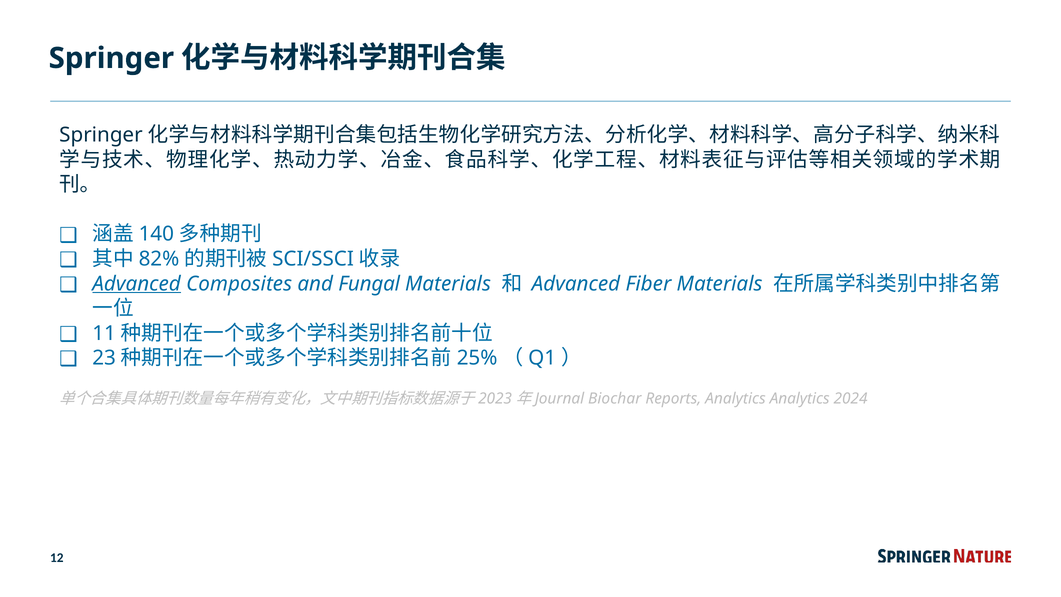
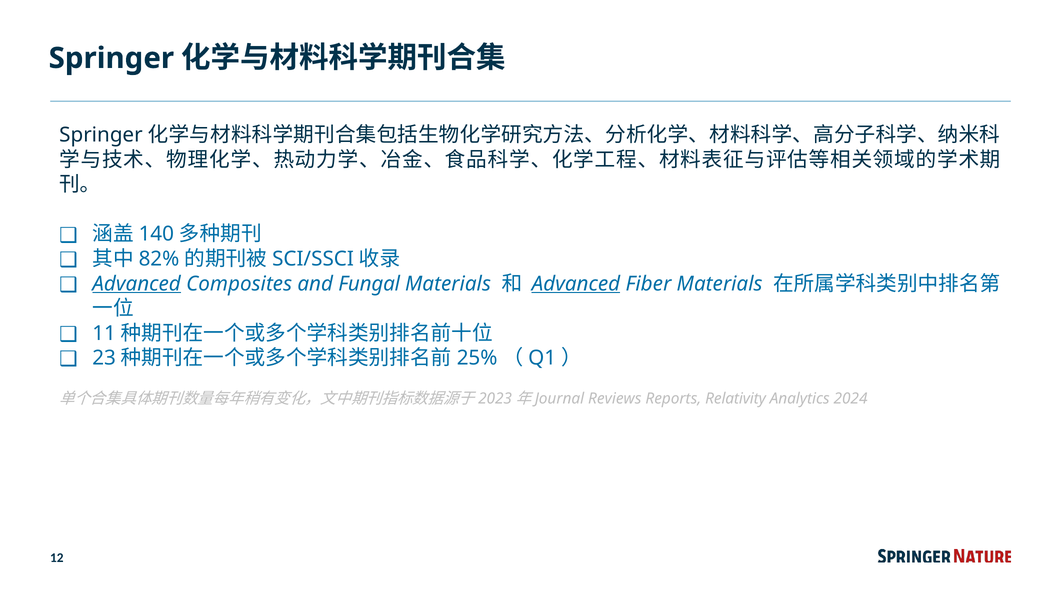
Advanced underline: none -> present (576, 284)
Biochar: Biochar -> Reviews (615, 399)
Reports Analytics: Analytics -> Relativity (736, 399)
